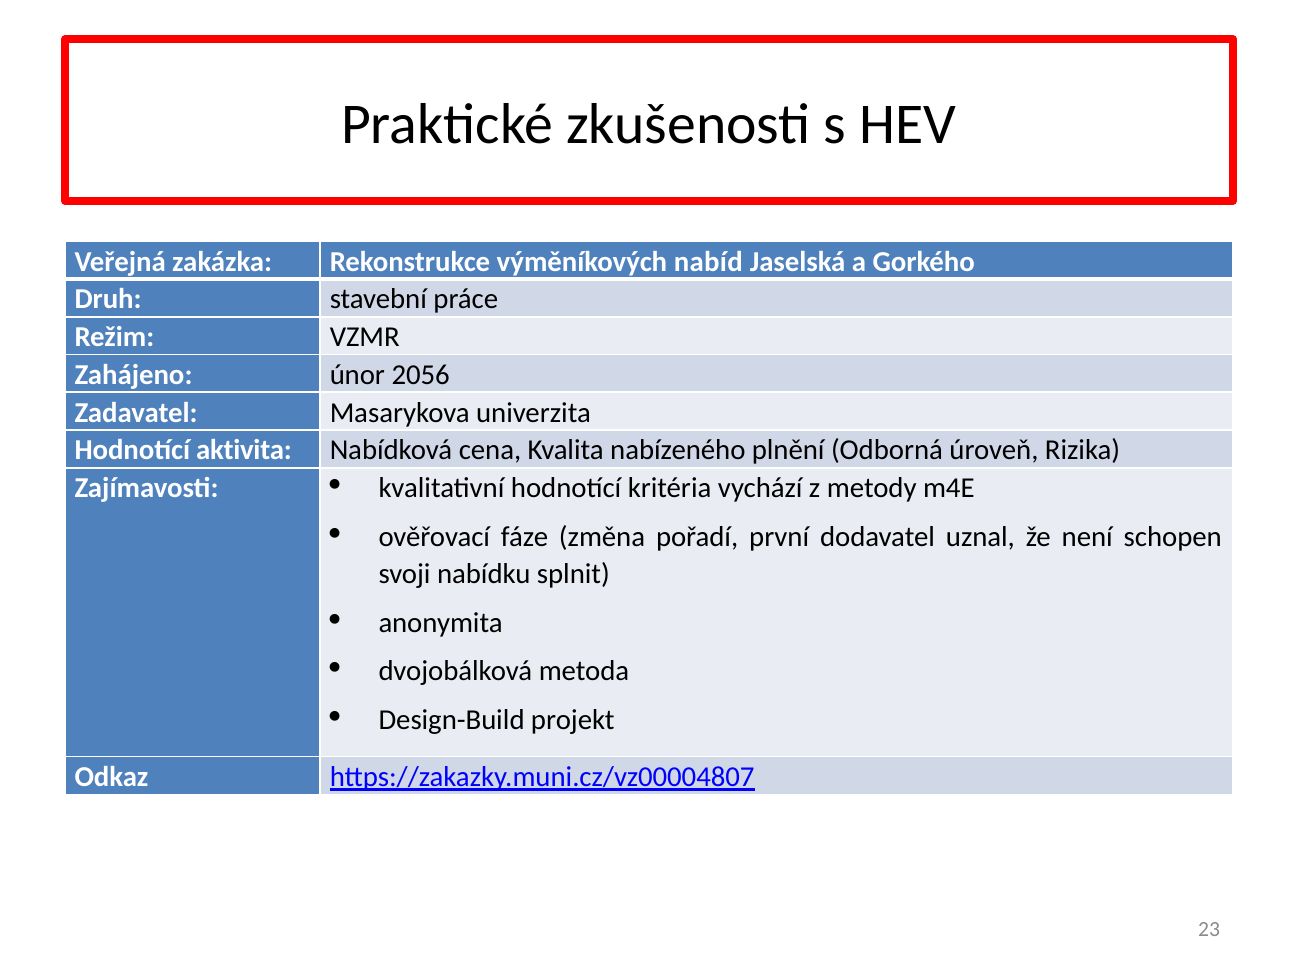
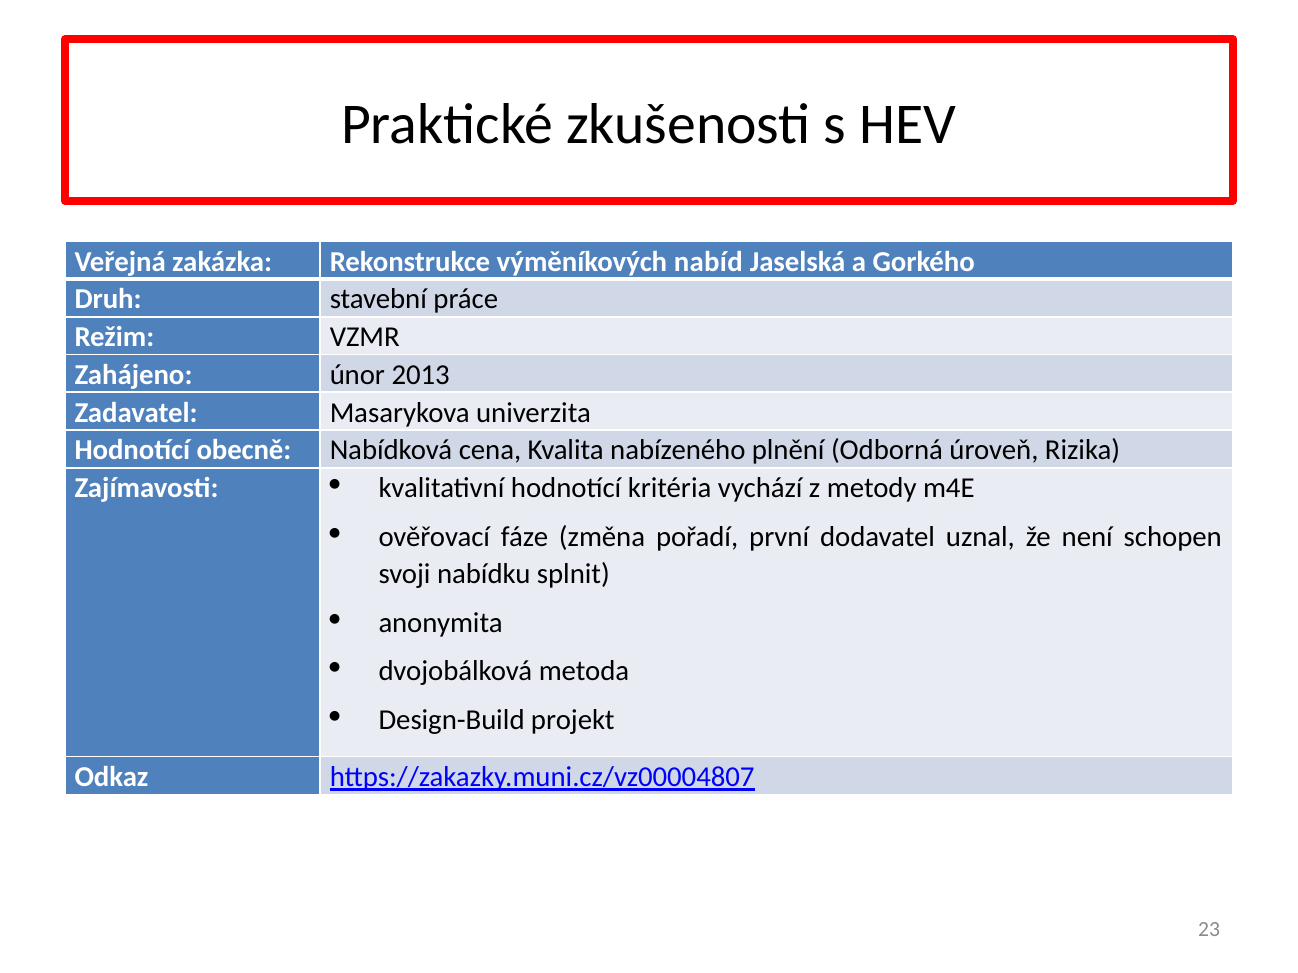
2056: 2056 -> 2013 (421, 375)
aktivita: aktivita -> obecně (244, 451)
